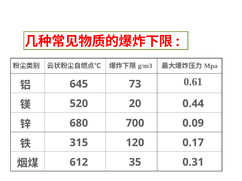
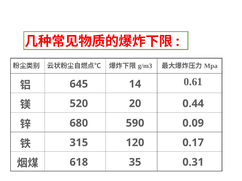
73: 73 -> 14 (135, 84)
700: 700 -> 590 (135, 123)
612: 612 -> 618 (79, 163)
